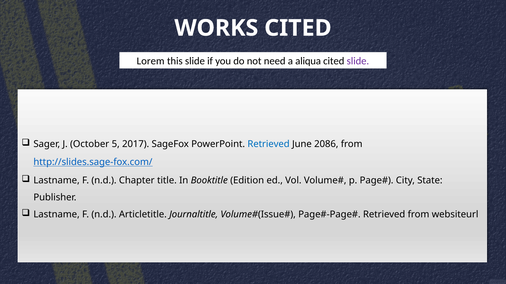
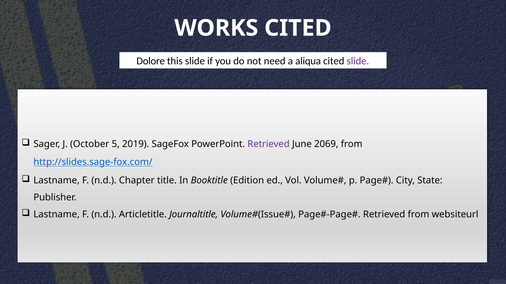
Lorem: Lorem -> Dolore (151, 61)
2017: 2017 -> 2019 (136, 144)
Retrieved colour: blue -> purple (269, 144)
2086: 2086 -> 2069 (326, 144)
